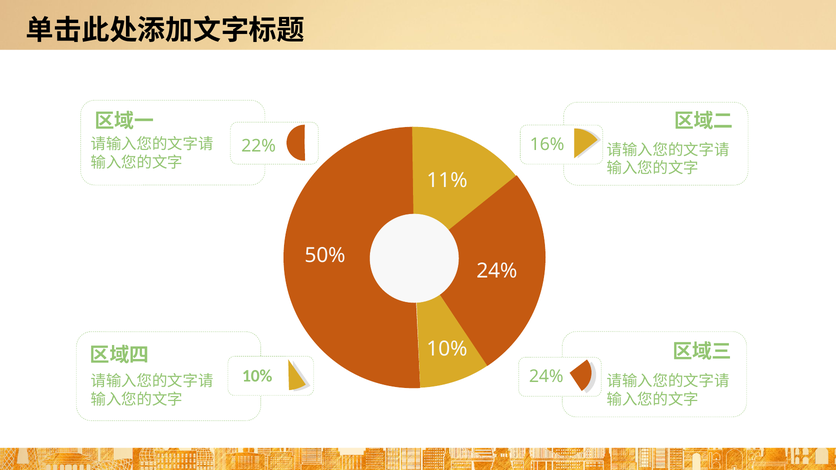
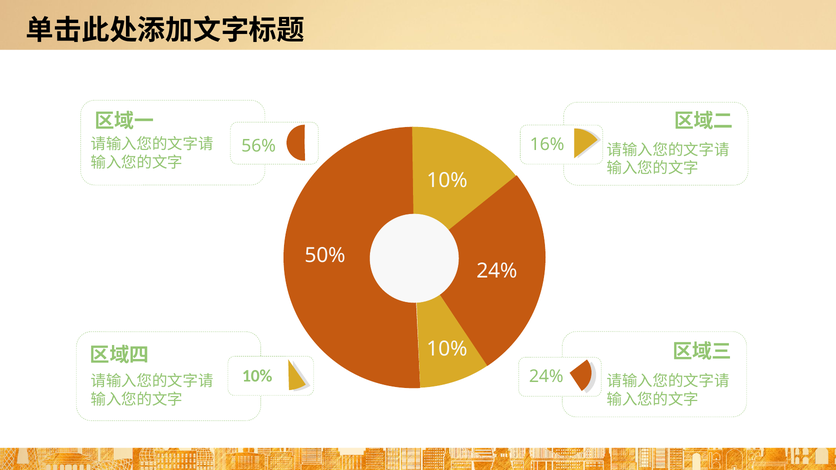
22%: 22% -> 56% (259, 146)
11%: 11% -> 10% (447, 180)
